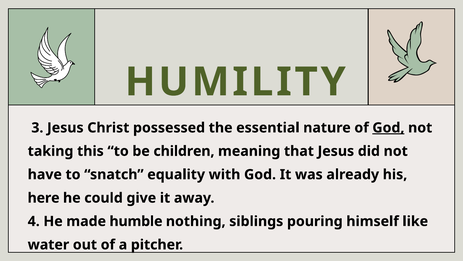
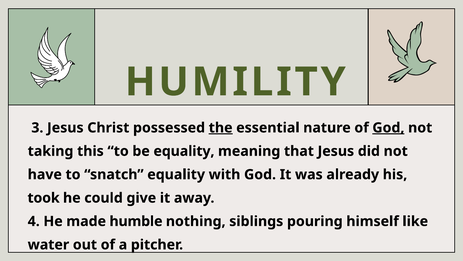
the underline: none -> present (221, 128)
be children: children -> equality (184, 151)
here: here -> took (44, 198)
